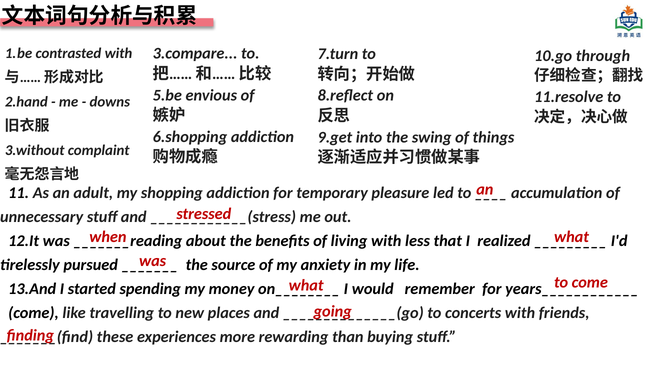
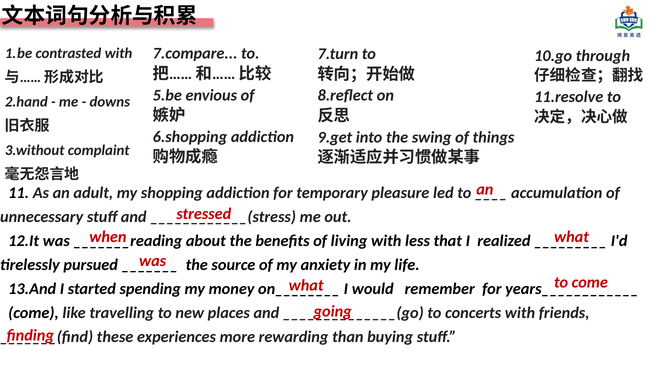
3.compare: 3.compare -> 7.compare (195, 54)
